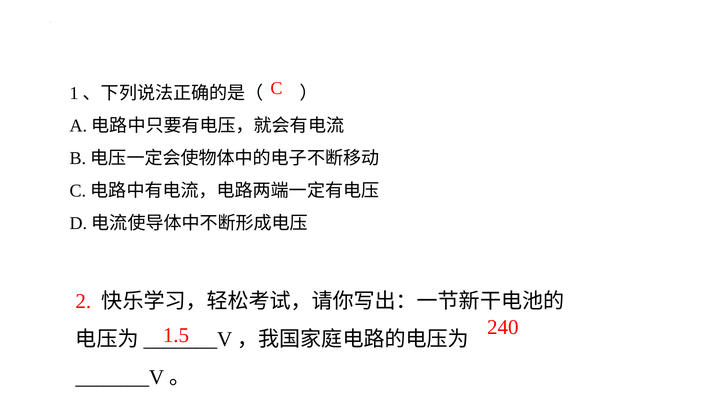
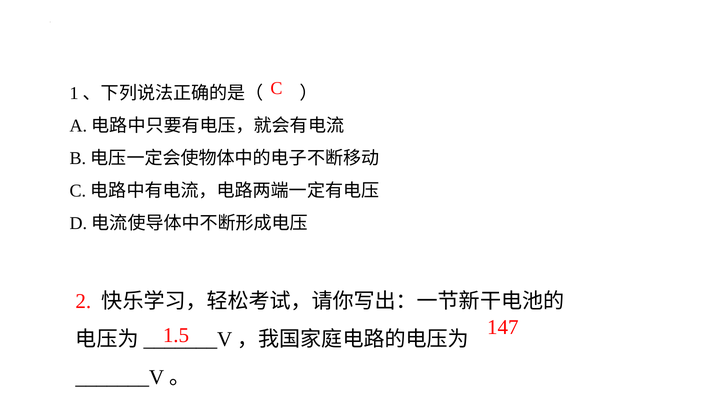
240: 240 -> 147 (503, 327)
